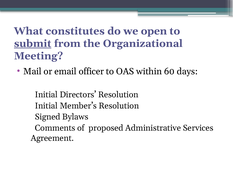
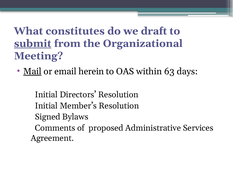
open: open -> draft (154, 31)
Mail underline: none -> present (32, 71)
officer: officer -> herein (91, 71)
60: 60 -> 63 (169, 71)
